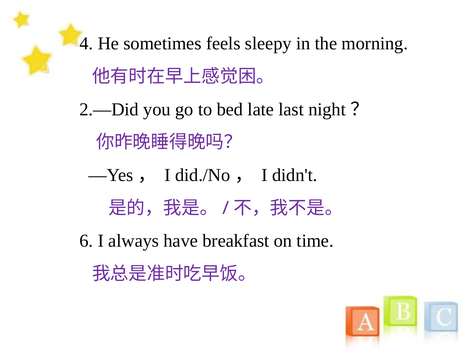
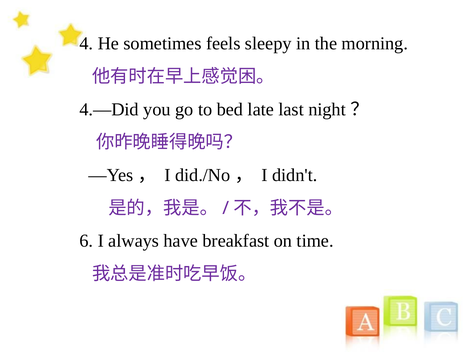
2.—Did: 2.—Did -> 4.—Did (109, 110)
